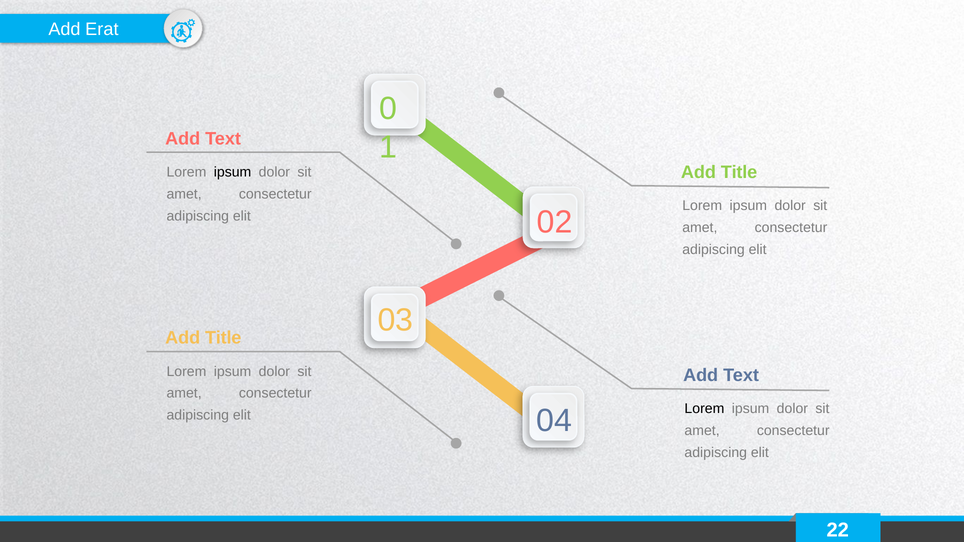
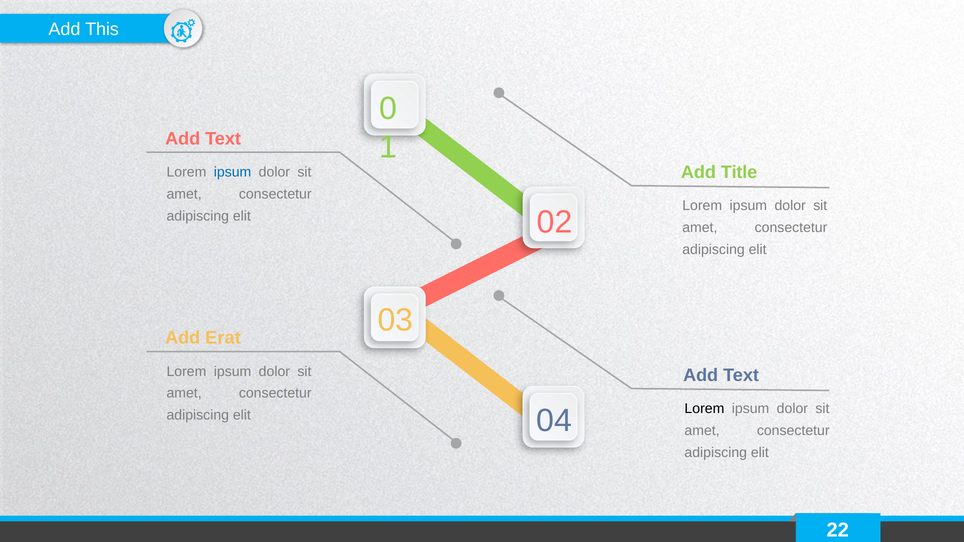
Erat: Erat -> This (102, 29)
ipsum colour: black -> blue (233, 172)
Title: Title -> Erat (223, 338)
